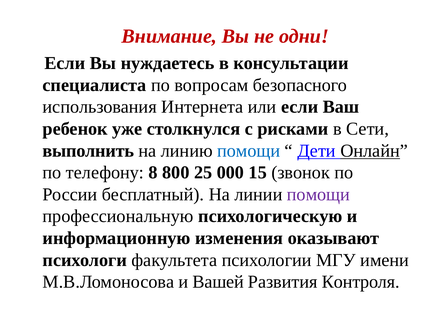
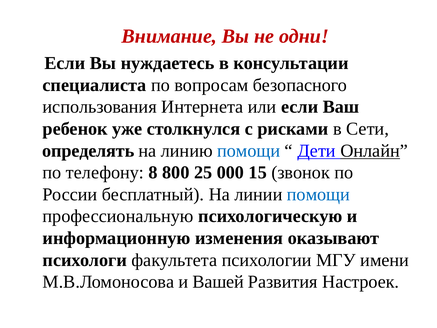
выполнить: выполнить -> определять (88, 151)
помощи colour: purple -> blue (318, 194)
Контроля: Контроля -> Настроек (361, 282)
